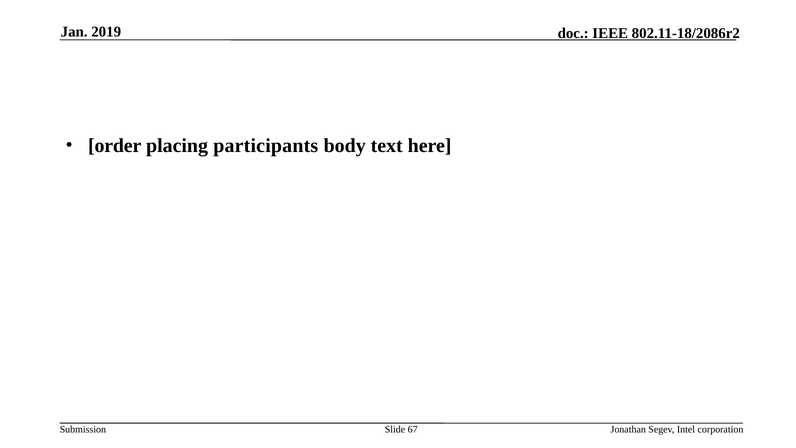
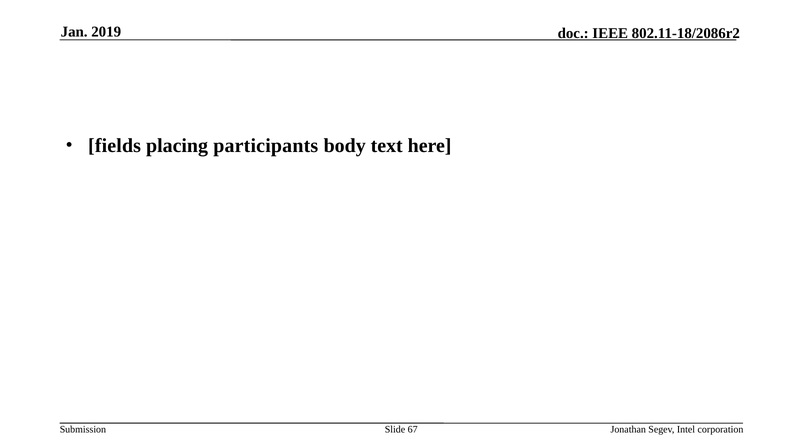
order: order -> fields (115, 146)
